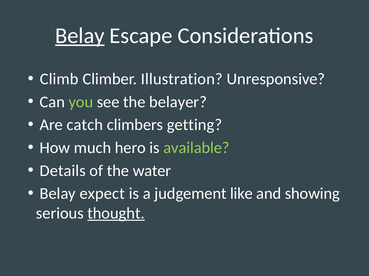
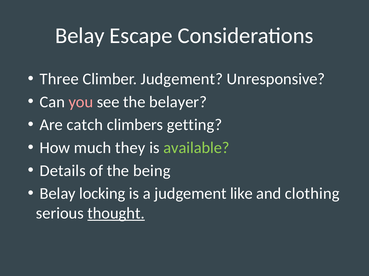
Belay underline: present -> none (80, 36)
Climb: Climb -> Three (59, 79)
Climber Illustration: Illustration -> Judgement (182, 79)
you colour: light green -> pink (81, 102)
hero: hero -> they (130, 148)
water: water -> being (152, 171)
expect: expect -> locking (102, 194)
showing: showing -> clothing (312, 194)
